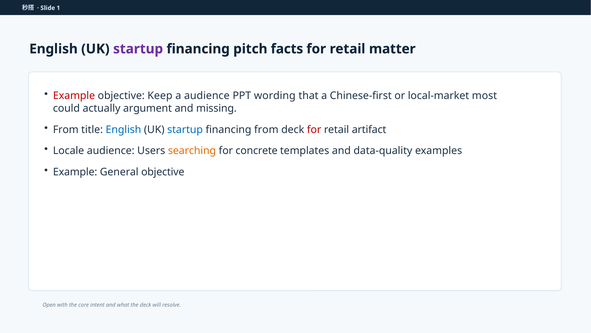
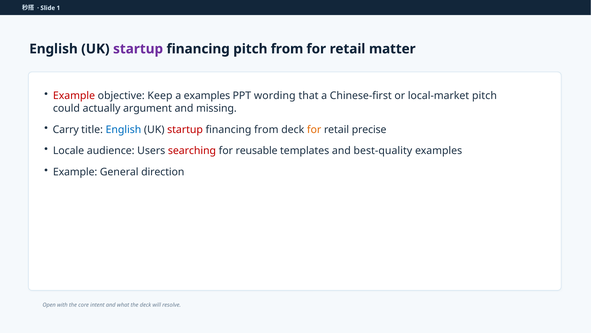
pitch facts: facts -> from (287, 49)
a audience: audience -> examples (207, 96)
local-market most: most -> pitch (484, 96)
From: From -> Carry (66, 129)
startup colour: blue -> red (185, 129)
for colour: red -> orange (314, 129)
artifact: artifact -> precise (369, 129)
searching colour: orange -> red (192, 151)
concrete: concrete -> reusable (257, 151)
data-quality: data-quality -> best-quality (383, 151)
General objective: objective -> direction (163, 172)
